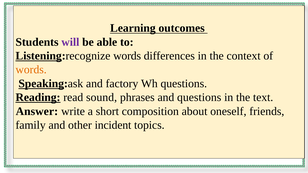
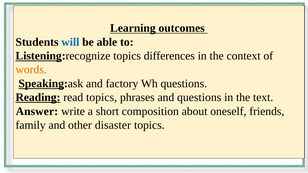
will colour: purple -> blue (70, 42)
Listening:recognize words: words -> topics (127, 56)
read sound: sound -> topics (102, 98)
incident: incident -> disaster (113, 125)
